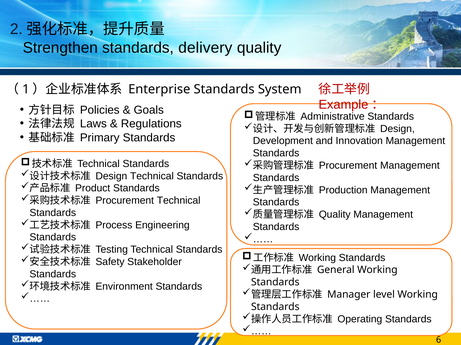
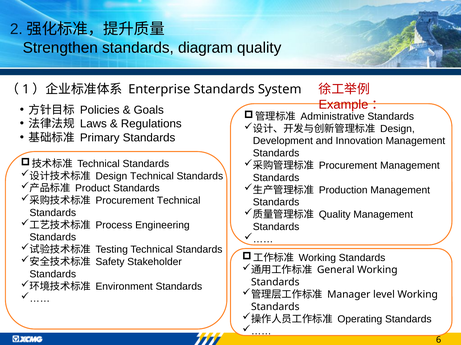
delivery: delivery -> diagram (205, 48)
